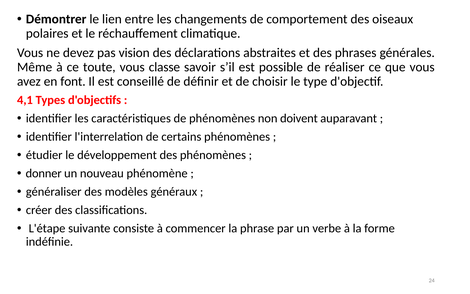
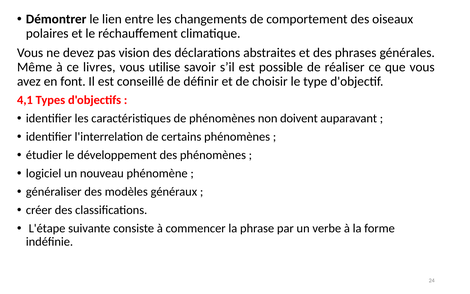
toute: toute -> livres (99, 67)
classe: classe -> utilise (164, 67)
donner: donner -> logiciel (44, 173)
